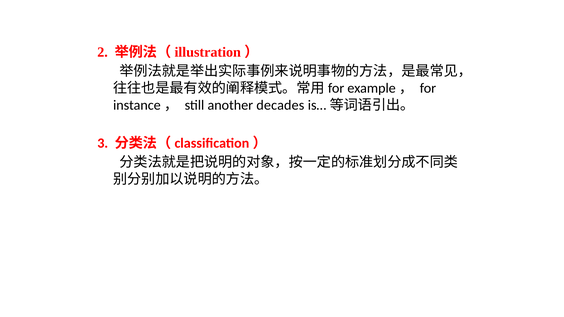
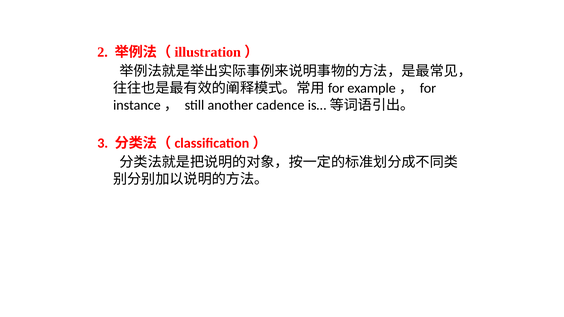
decades: decades -> cadence (280, 105)
